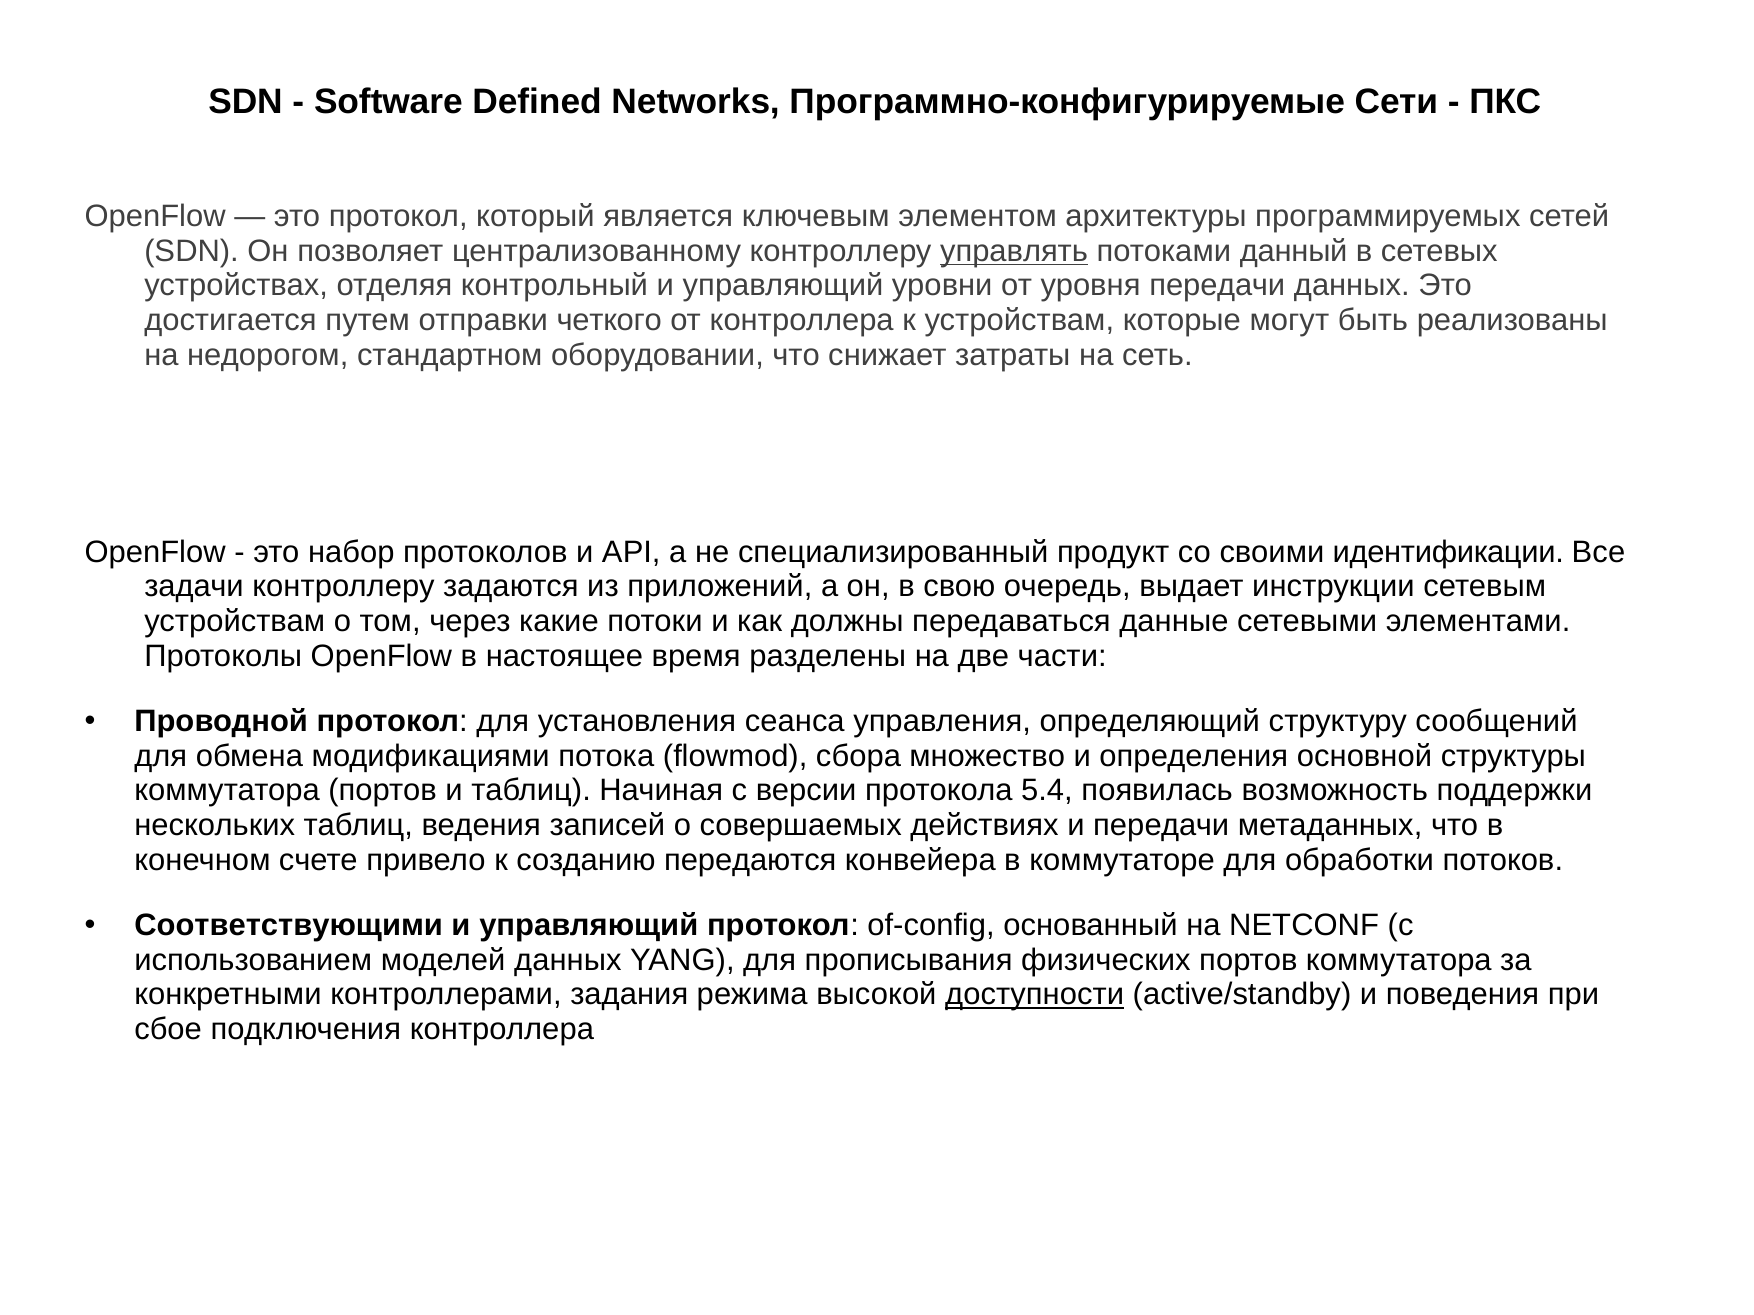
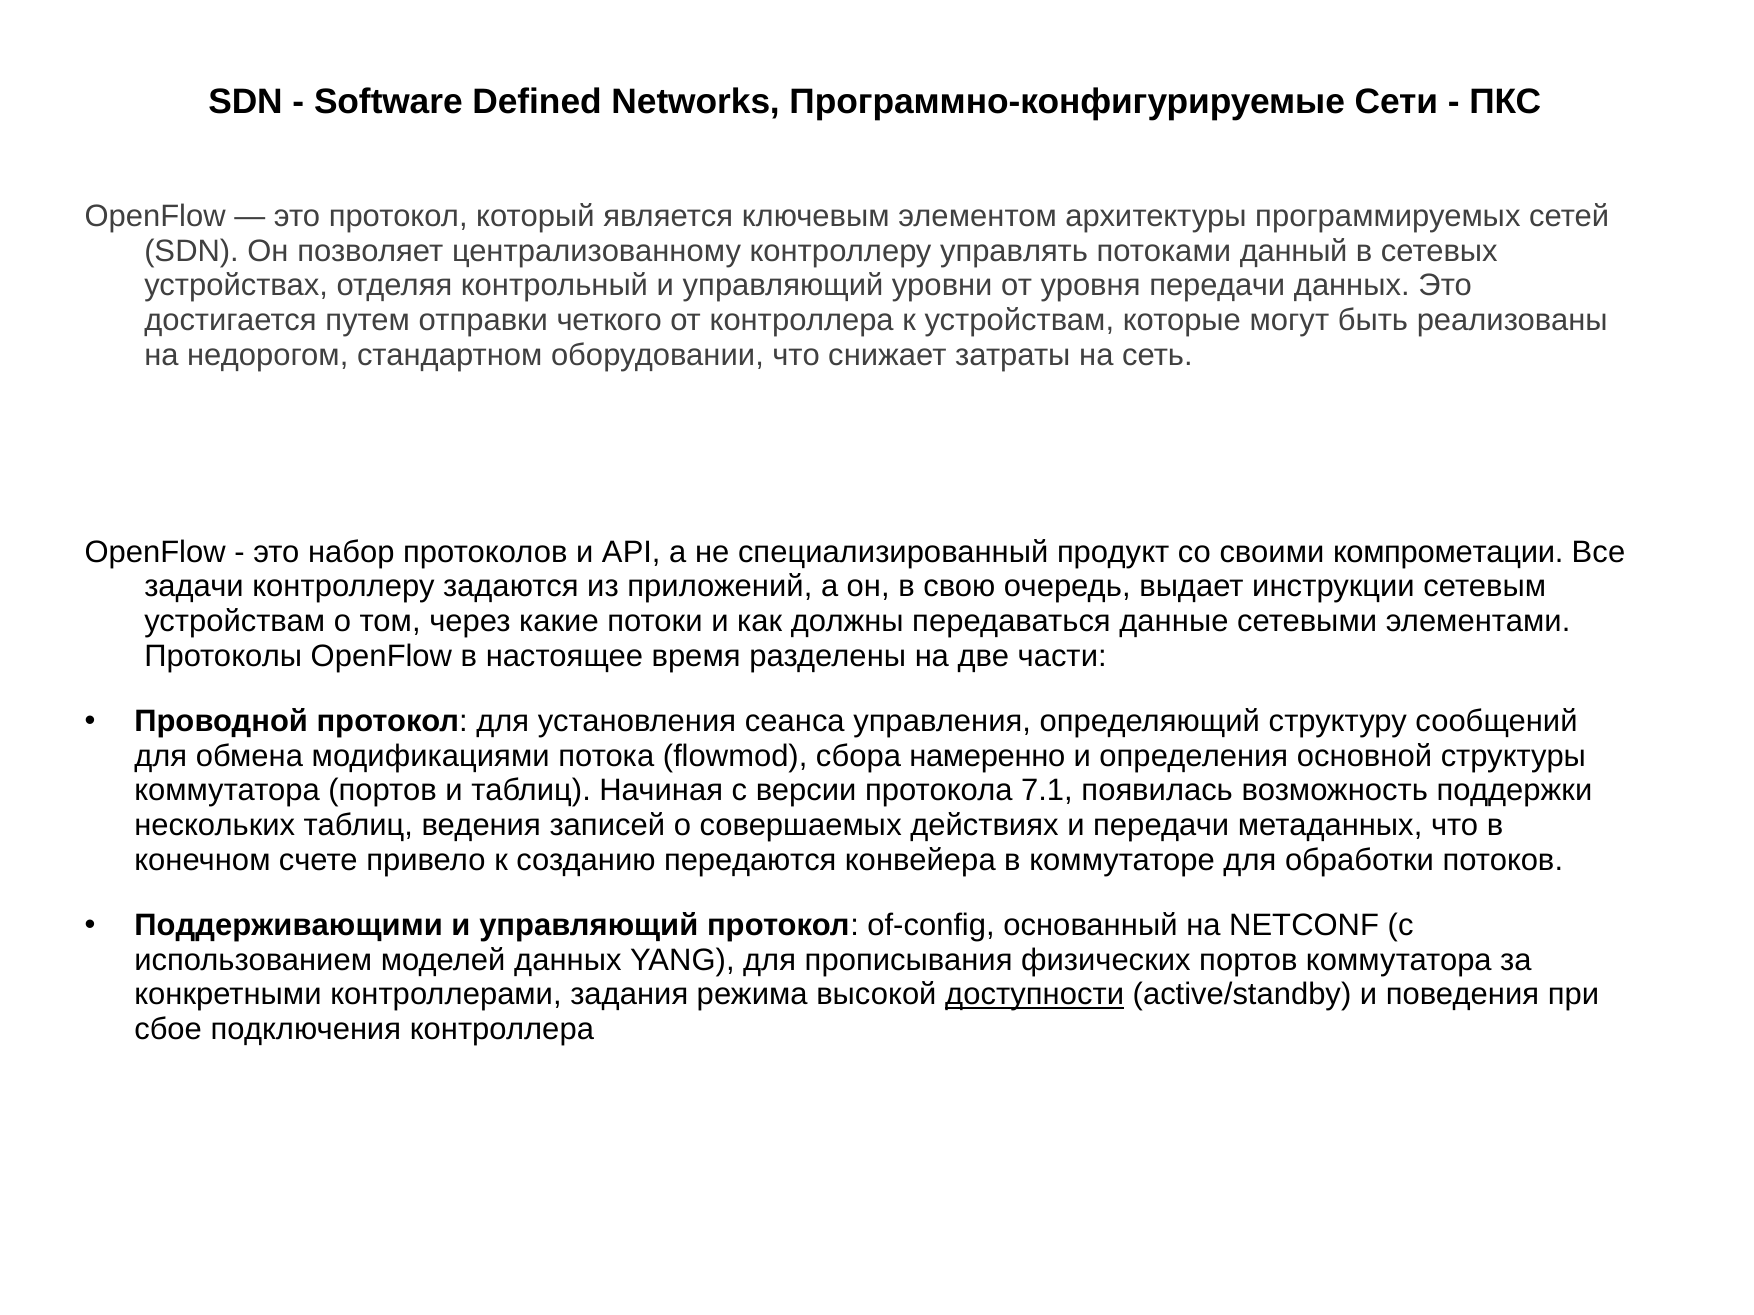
управлять underline: present -> none (1014, 251)
идентификации: идентификации -> компрометации (1448, 552)
множество: множество -> намеренно (987, 756)
5.4: 5.4 -> 7.1 (1047, 791)
Соответствующими: Соответствующими -> Поддерживающими (289, 926)
